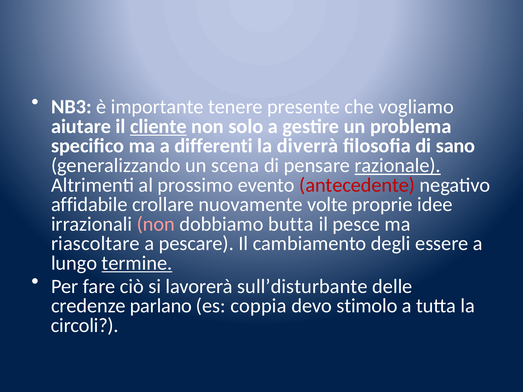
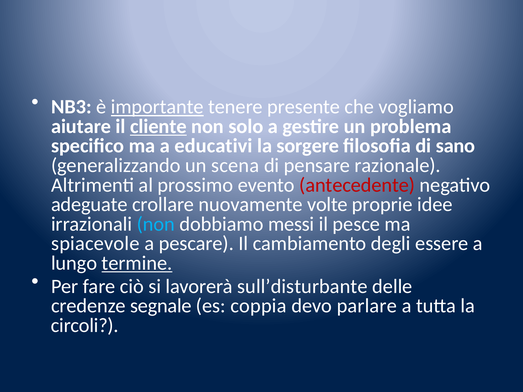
importante underline: none -> present (157, 107)
differenti: differenti -> educativi (214, 146)
diverrà: diverrà -> sorgere (308, 146)
razionale underline: present -> none (398, 166)
affidabile: affidabile -> adeguate (89, 205)
non colour: pink -> light blue (156, 224)
butta: butta -> messi (291, 224)
riascoltare: riascoltare -> spiacevole (95, 244)
parlano: parlano -> segnale (161, 306)
stimolo: stimolo -> parlare (367, 306)
